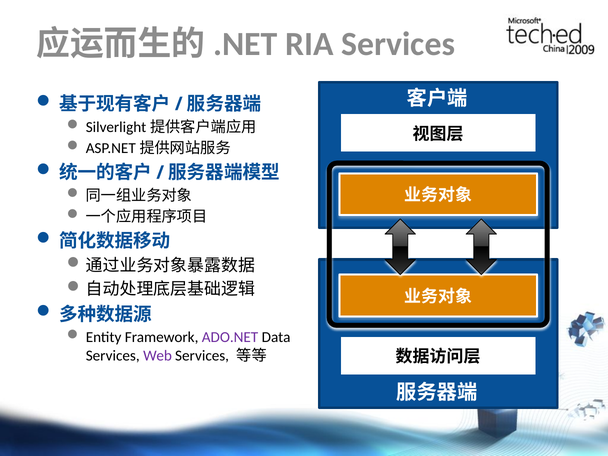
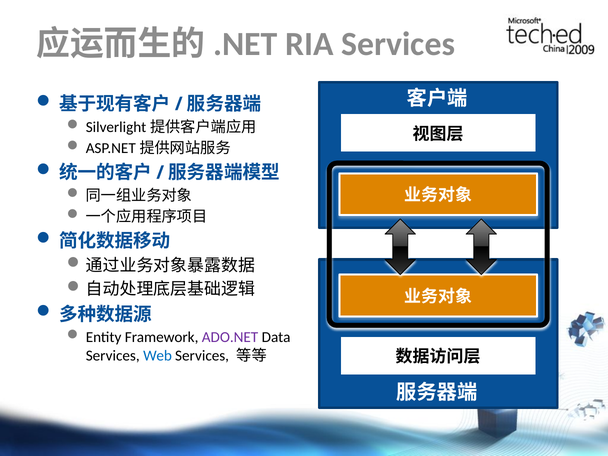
Web colour: purple -> blue (158, 356)
